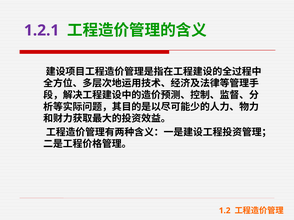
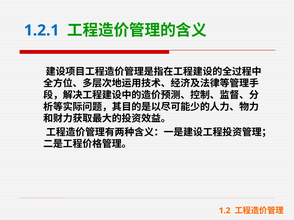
1.2.1 colour: purple -> blue (42, 30)
